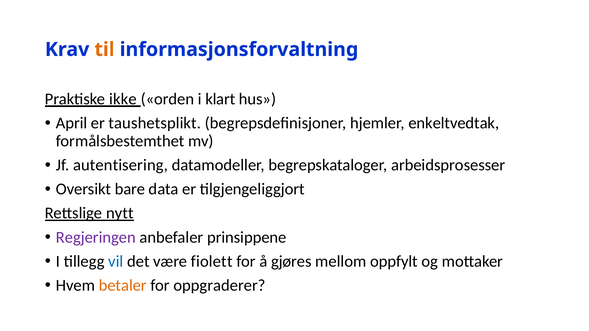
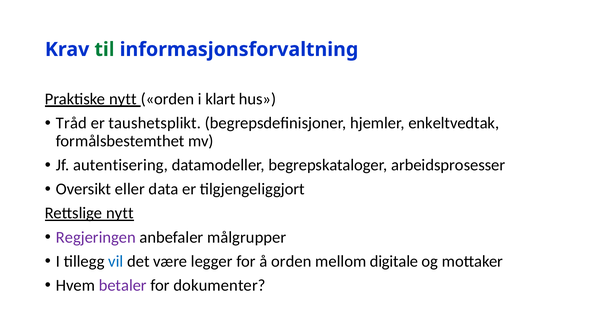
til colour: orange -> green (105, 50)
Praktiske ikke: ikke -> nytt (123, 99)
April: April -> Tråd (71, 123)
bare: bare -> eller (130, 189)
prinsippene: prinsippene -> målgrupper (247, 237)
fiolett: fiolett -> legger (212, 261)
å gjøres: gjøres -> orden (291, 261)
oppfylt: oppfylt -> digitale (394, 261)
betaler colour: orange -> purple (123, 286)
oppgraderer: oppgraderer -> dokumenter (219, 286)
